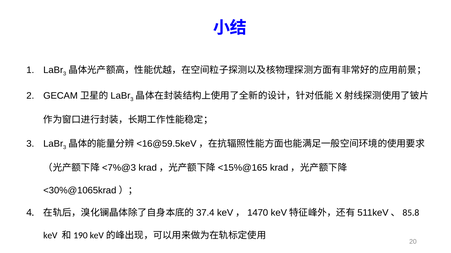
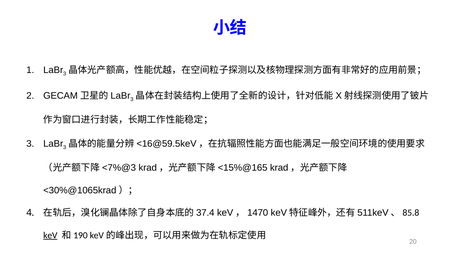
keV underline: none -> present (50, 236)
